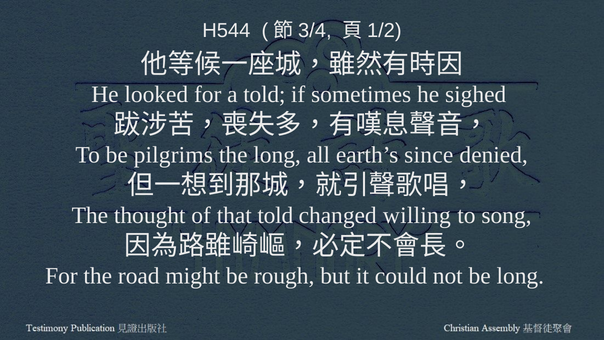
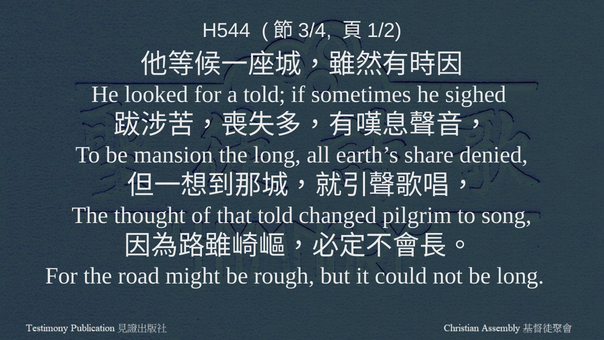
pilgrims: pilgrims -> mansion (173, 155)
since: since -> share (429, 155)
willing: willing -> pilgrim (417, 215)
